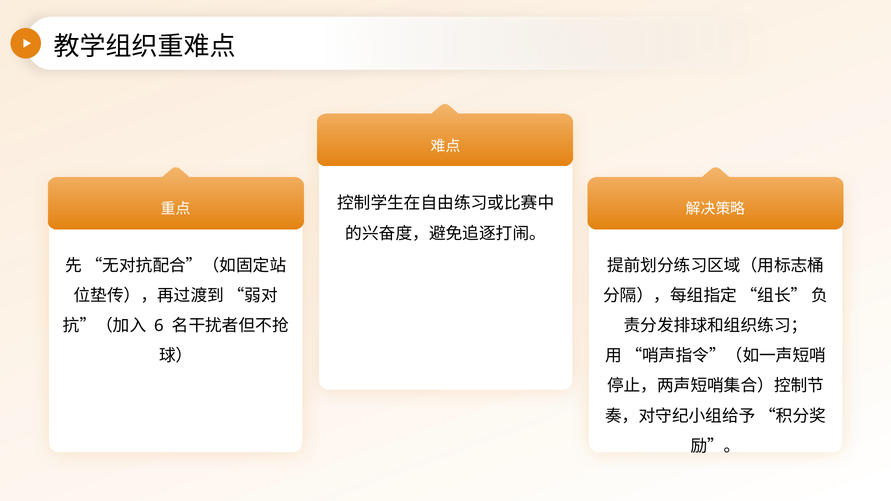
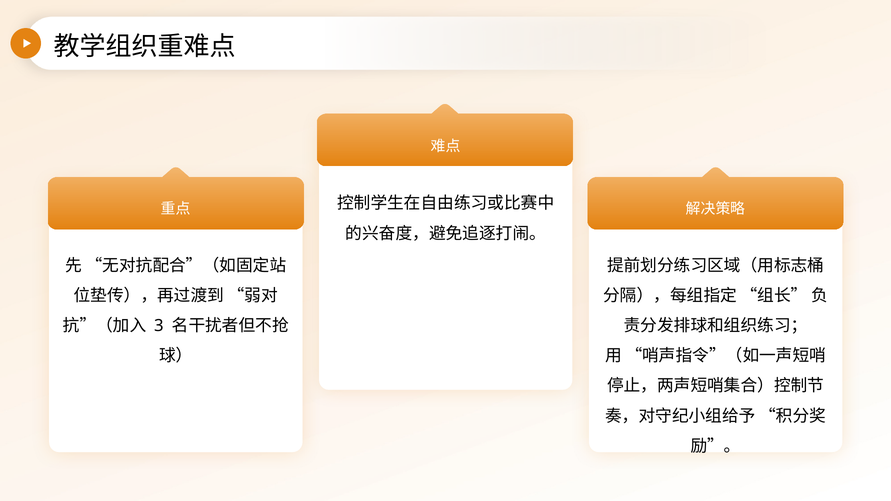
6: 6 -> 3 (159, 326)
